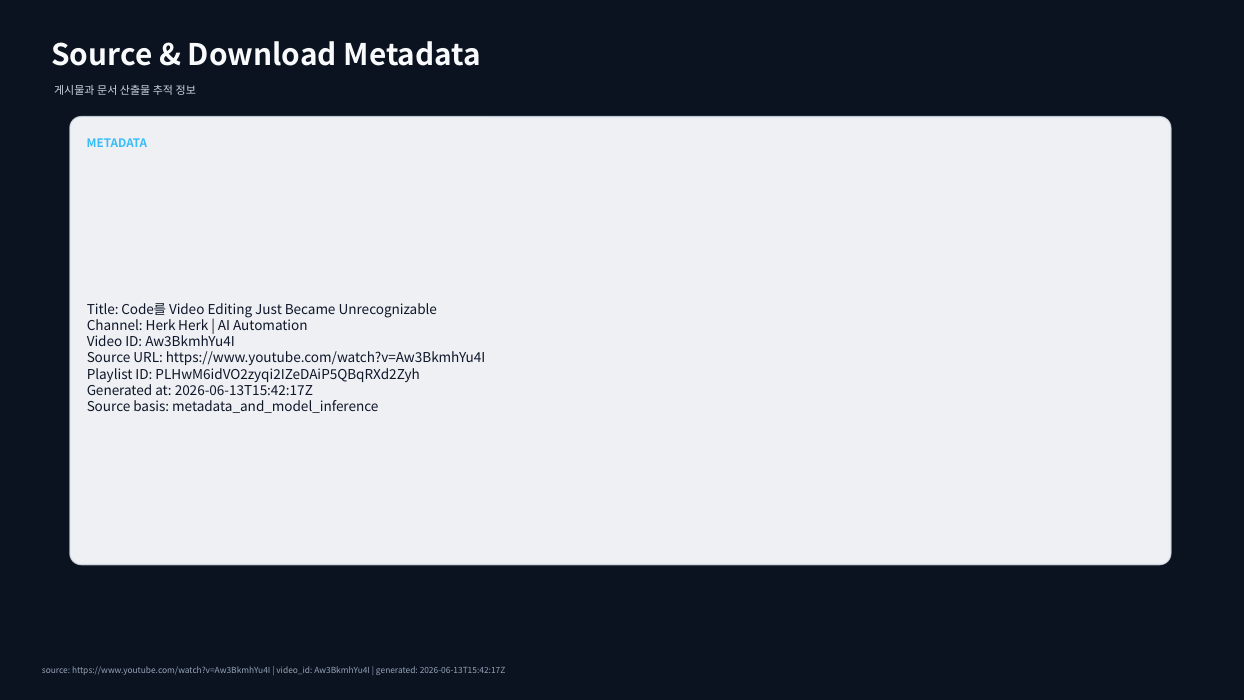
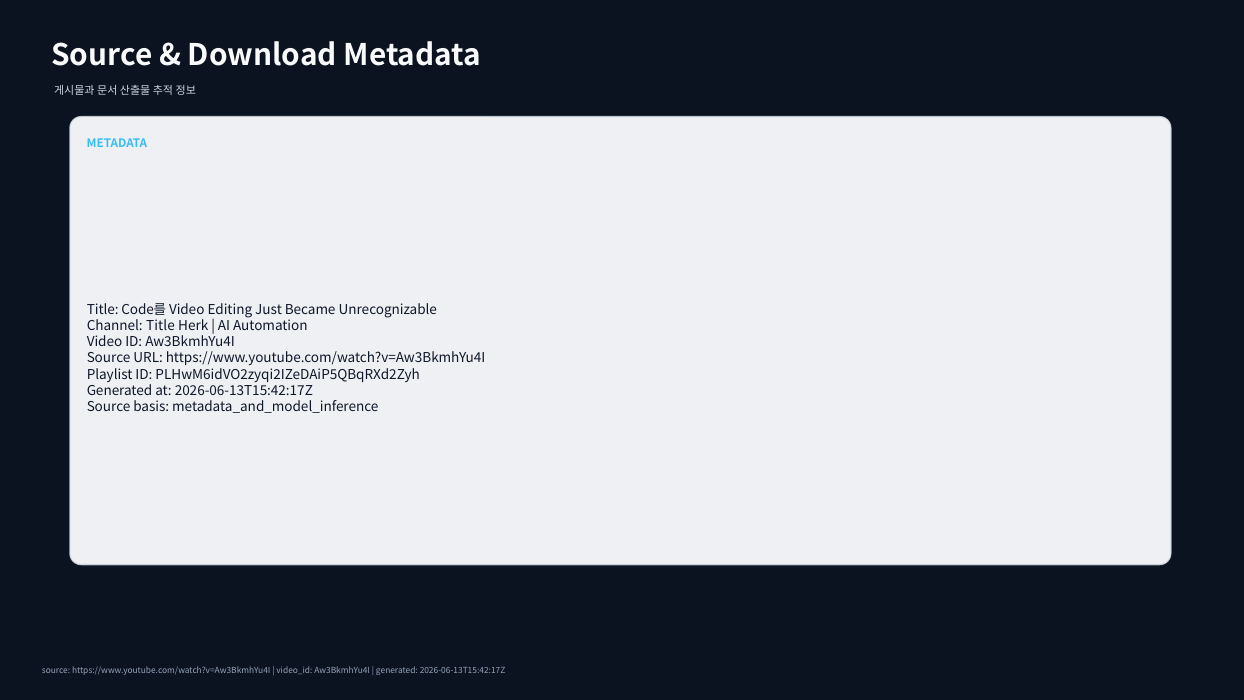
Channel Herk: Herk -> Title (161, 326)
